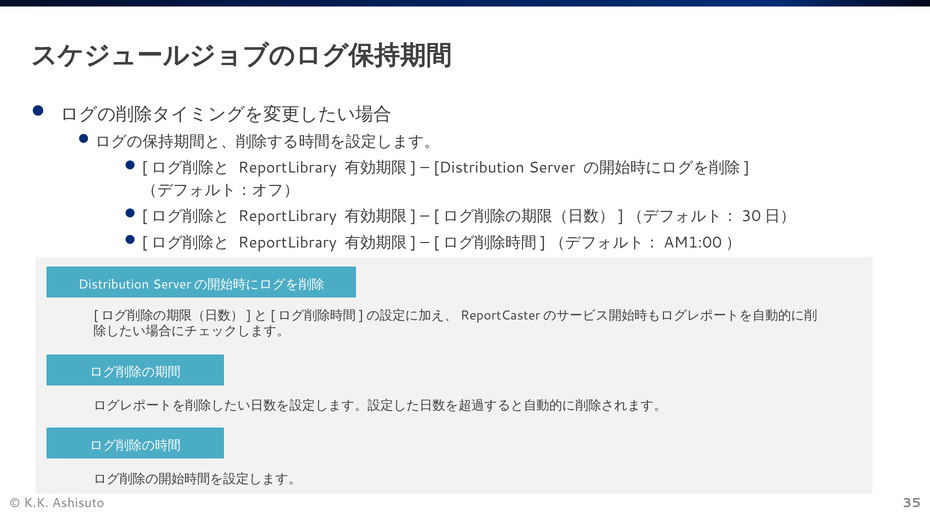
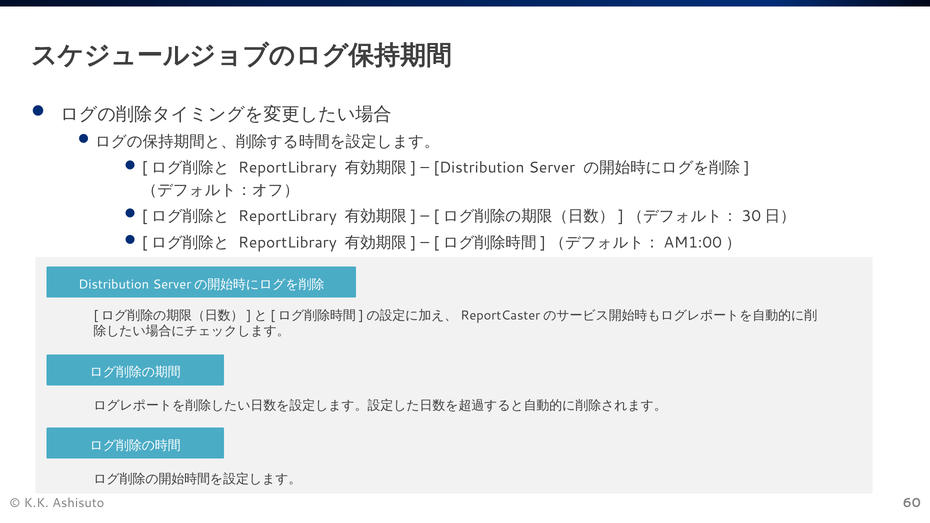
35: 35 -> 60 (912, 503)
